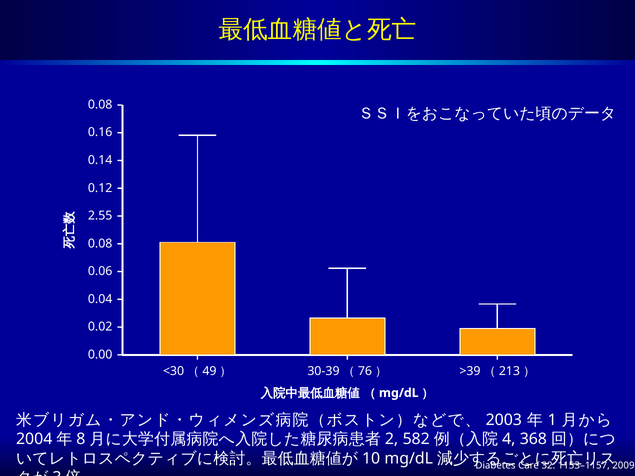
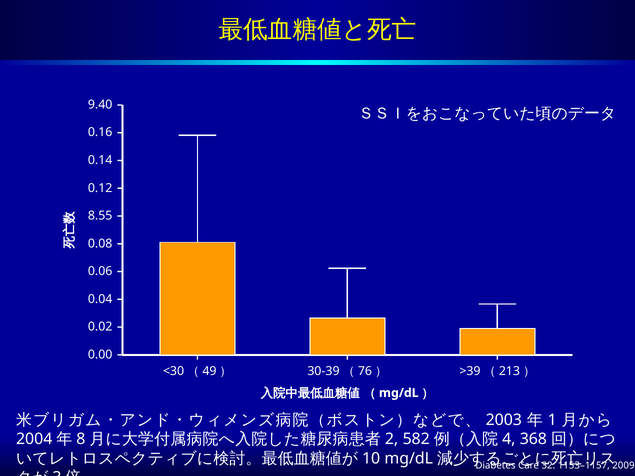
0.08: 0.08 -> 9.40 (100, 105)
2.55: 2.55 -> 8.55 (100, 216)
